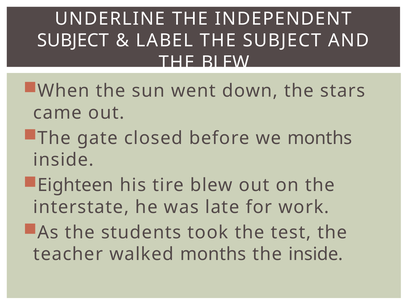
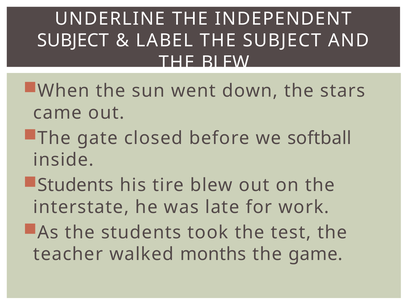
we months: months -> softball (320, 138)
Eighteen: Eighteen -> Students (75, 185)
the inside: inside -> game (316, 254)
